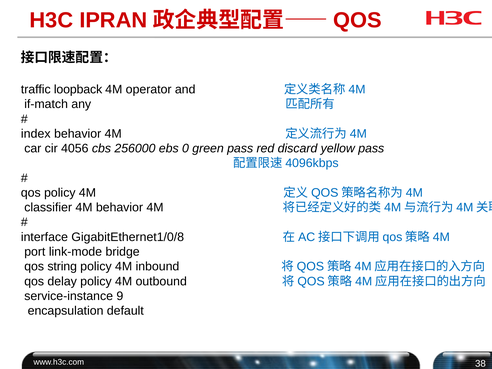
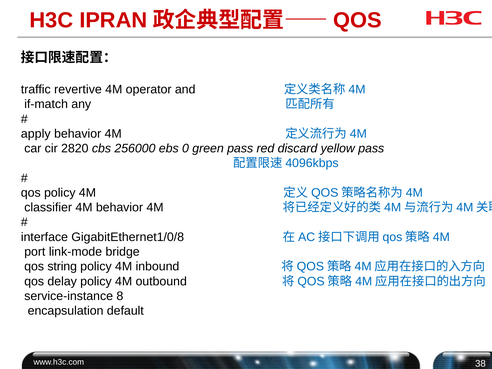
loopback: loopback -> revertive (78, 89)
index: index -> apply (36, 134)
4056: 4056 -> 2820 (75, 148)
9: 9 -> 8 (120, 296)
